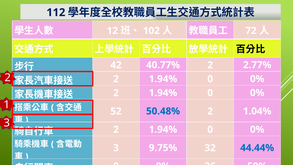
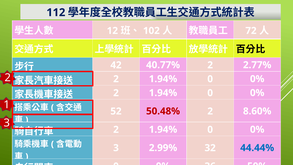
50.48% colour: blue -> red (163, 111)
1.04%: 1.04% -> 8.60% (257, 111)
9.75%: 9.75% -> 2.99% (163, 148)
